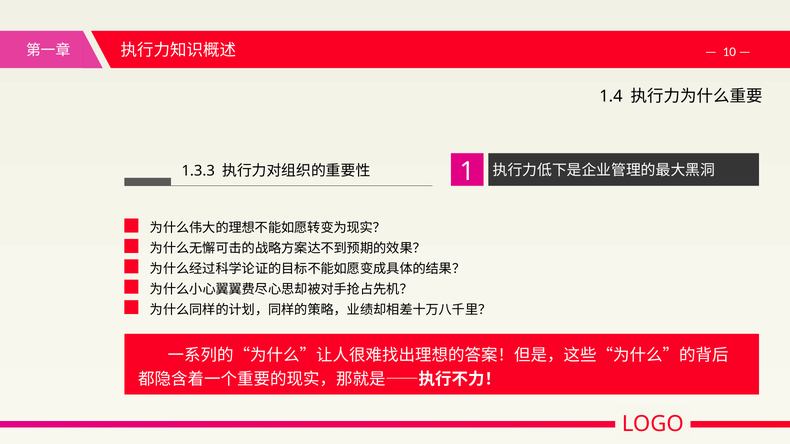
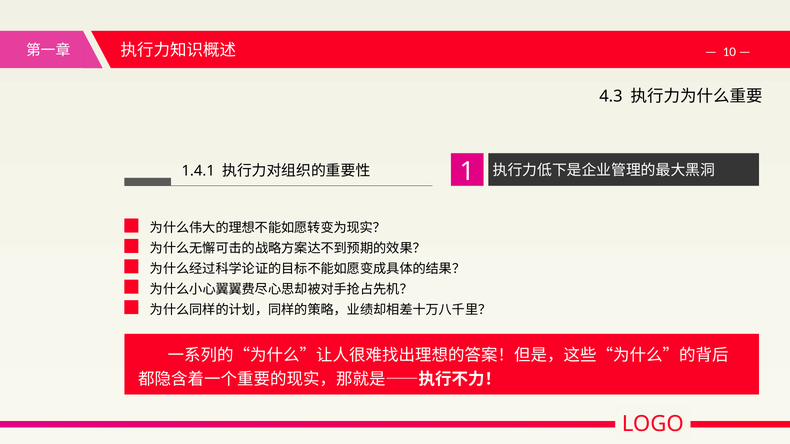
1.4: 1.4 -> 4.3 (611, 96)
1.3.3: 1.3.3 -> 1.4.1 (198, 171)
